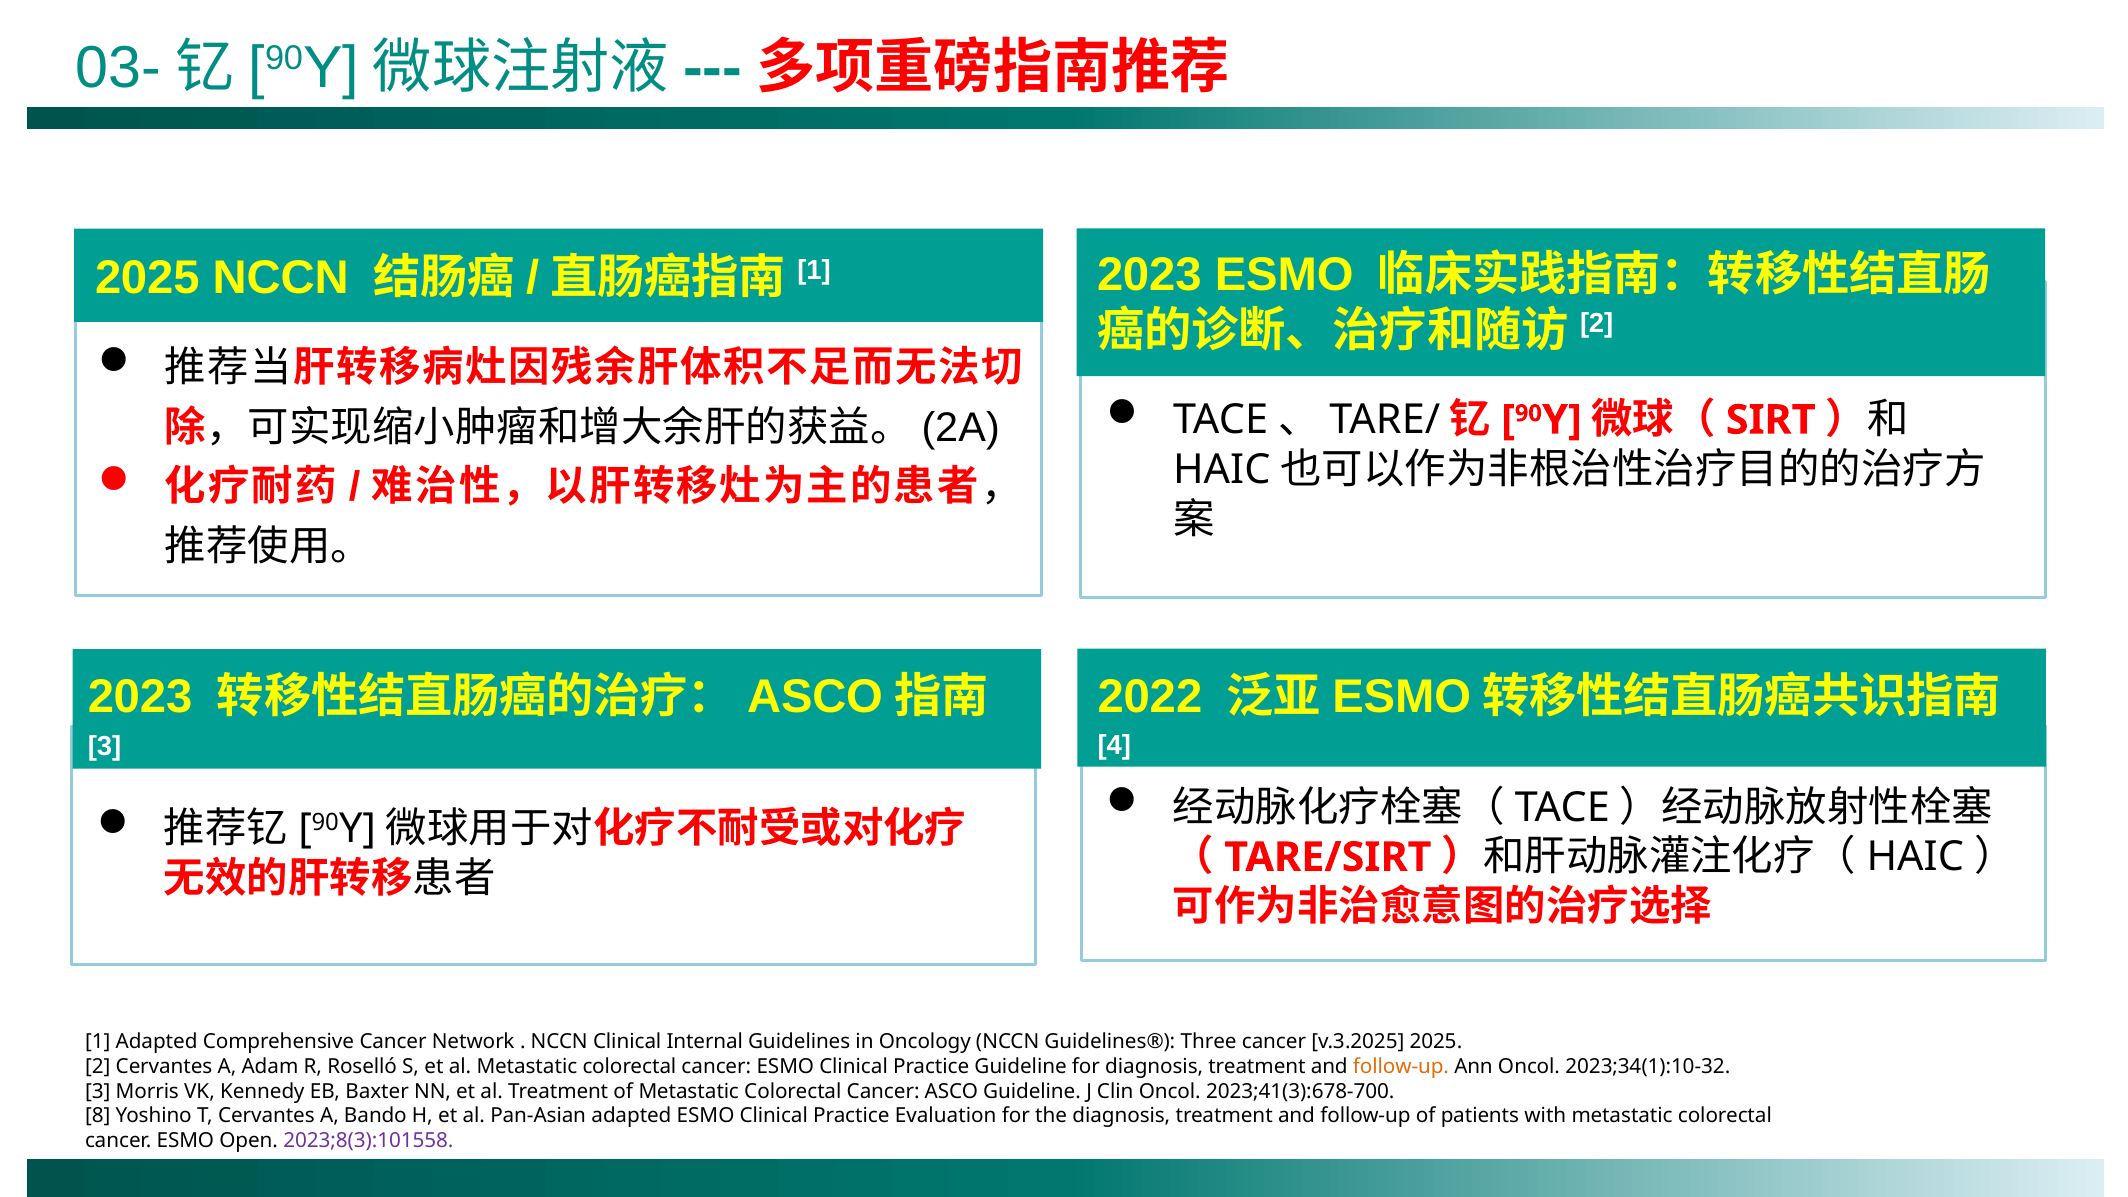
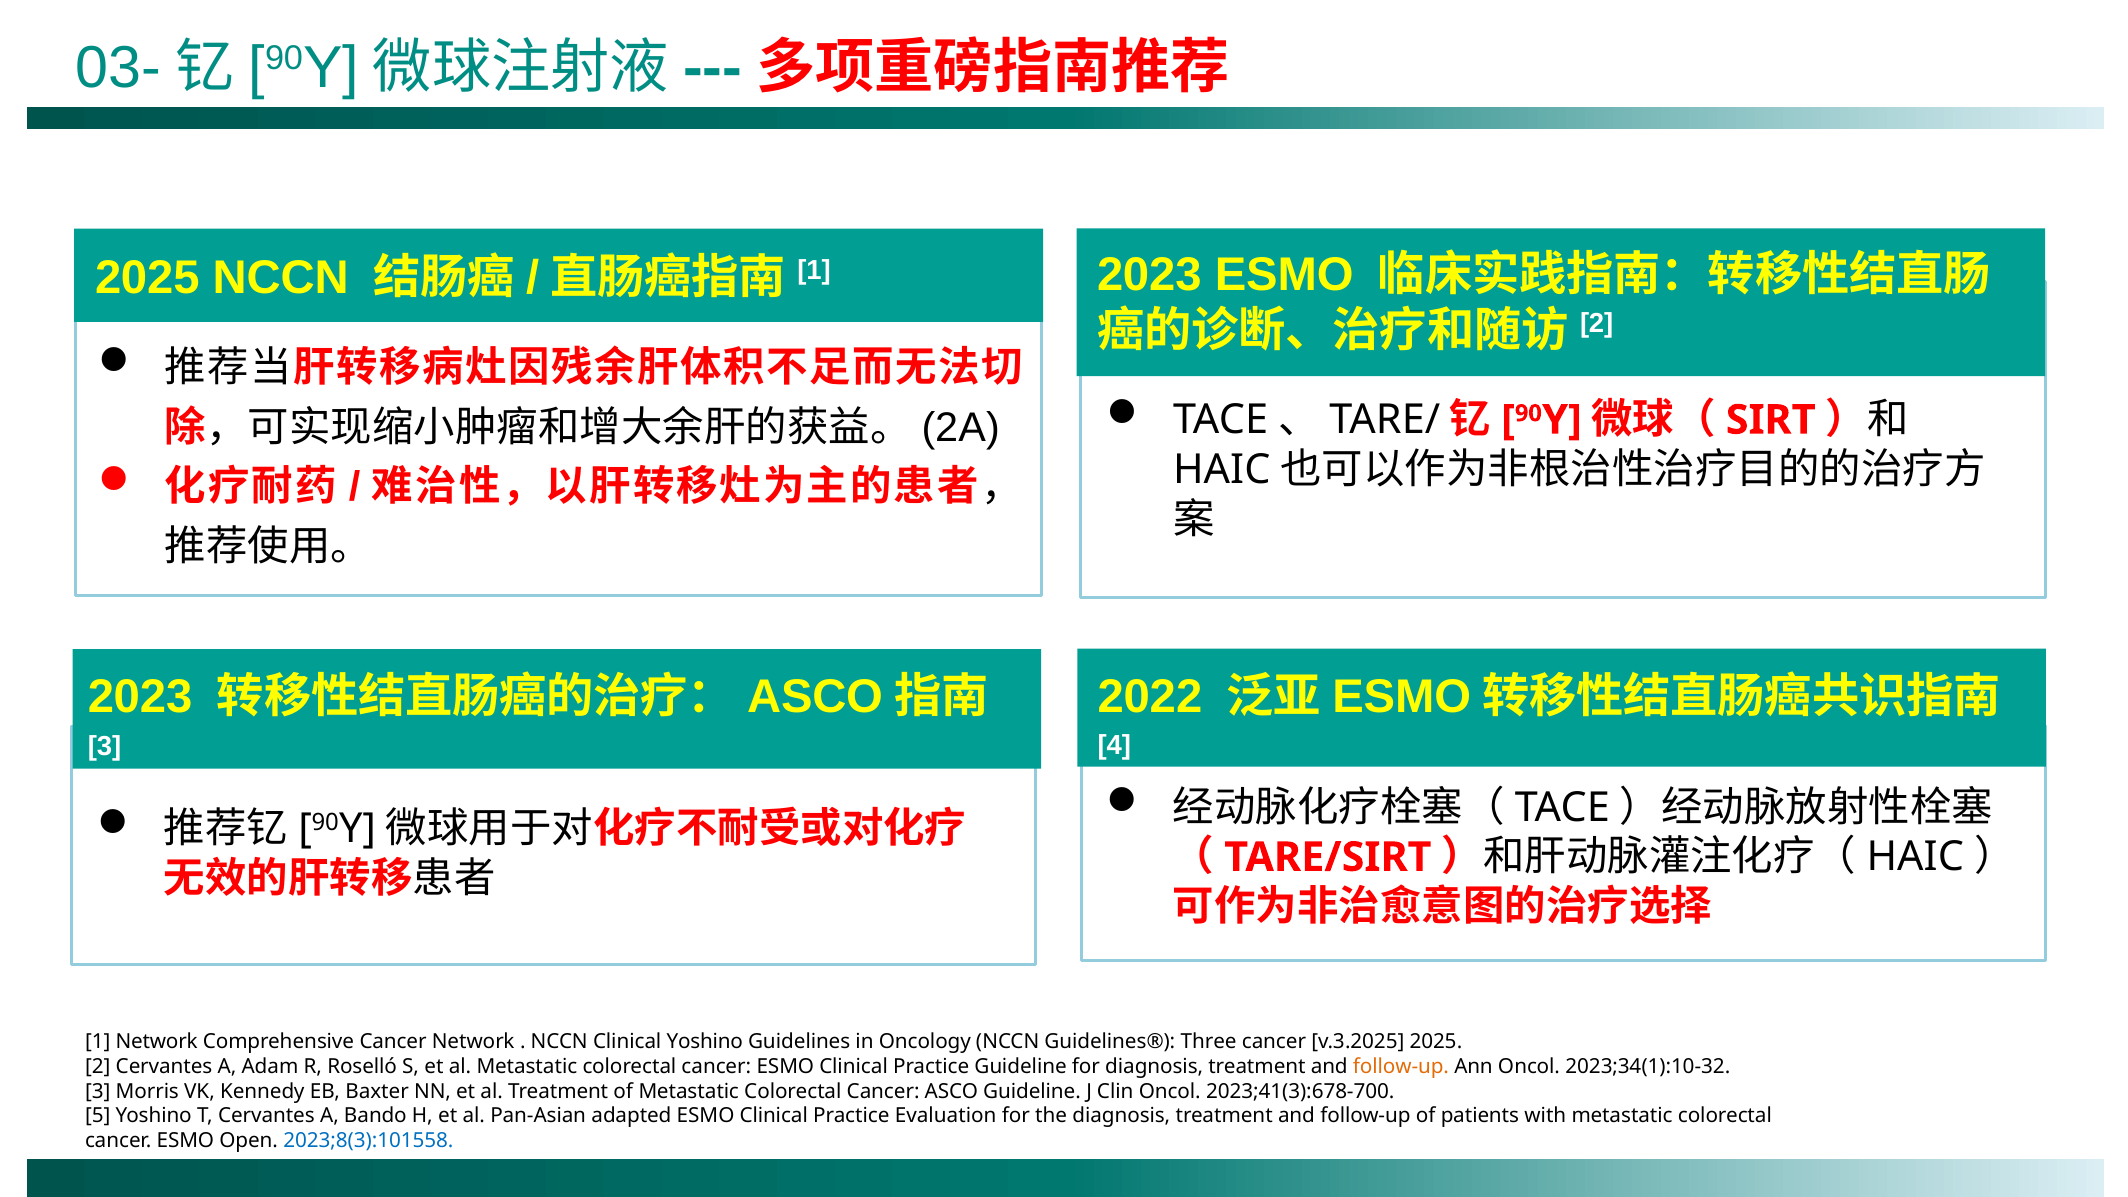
1 Adapted: Adapted -> Network (157, 1042)
Clinical Internal: Internal -> Yoshino (705, 1042)
8: 8 -> 5 (98, 1116)
2023;8(3):101558 colour: purple -> blue (368, 1141)
